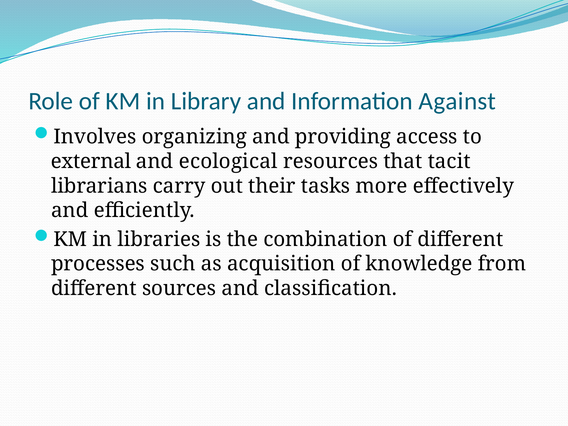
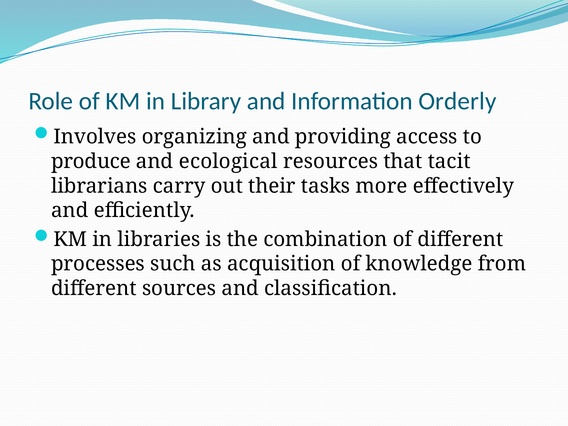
Against: Against -> Orderly (457, 101)
external: external -> produce (91, 161)
